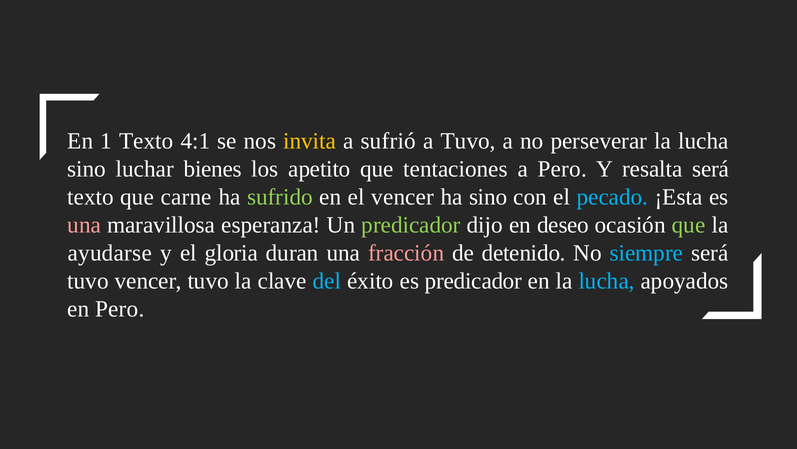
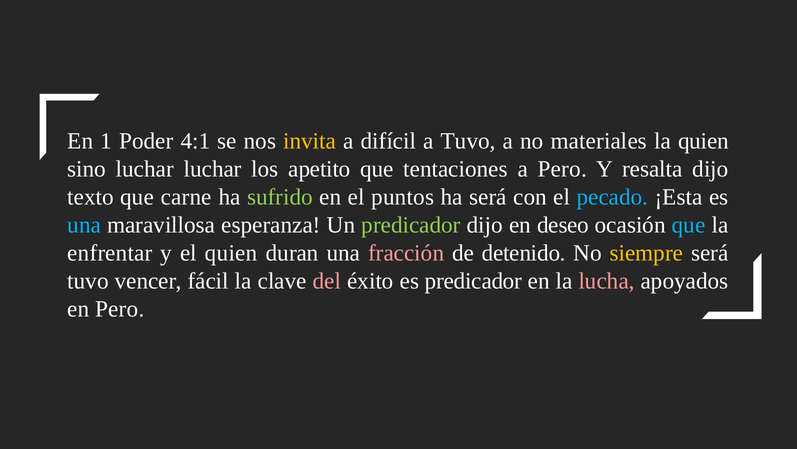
1 Texto: Texto -> Poder (146, 141)
sufrió: sufrió -> difícil (388, 141)
perseverar: perseverar -> materiales (599, 141)
lucha: lucha -> quien (703, 141)
luchar bienes: bienes -> luchar (213, 169)
resalta será: será -> dijo (710, 169)
el vencer: vencer -> puntos (403, 197)
ha sino: sino -> será (488, 197)
una colour: pink -> light blue (84, 225)
que colour: light green -> light blue (689, 225)
ayudarse: ayudarse -> enfrentar (110, 253)
el gloria: gloria -> quien (231, 253)
siempre colour: light blue -> yellow (646, 253)
vencer tuvo: tuvo -> fácil (208, 281)
del colour: light blue -> pink (327, 281)
lucha colour: light blue -> pink (607, 281)
